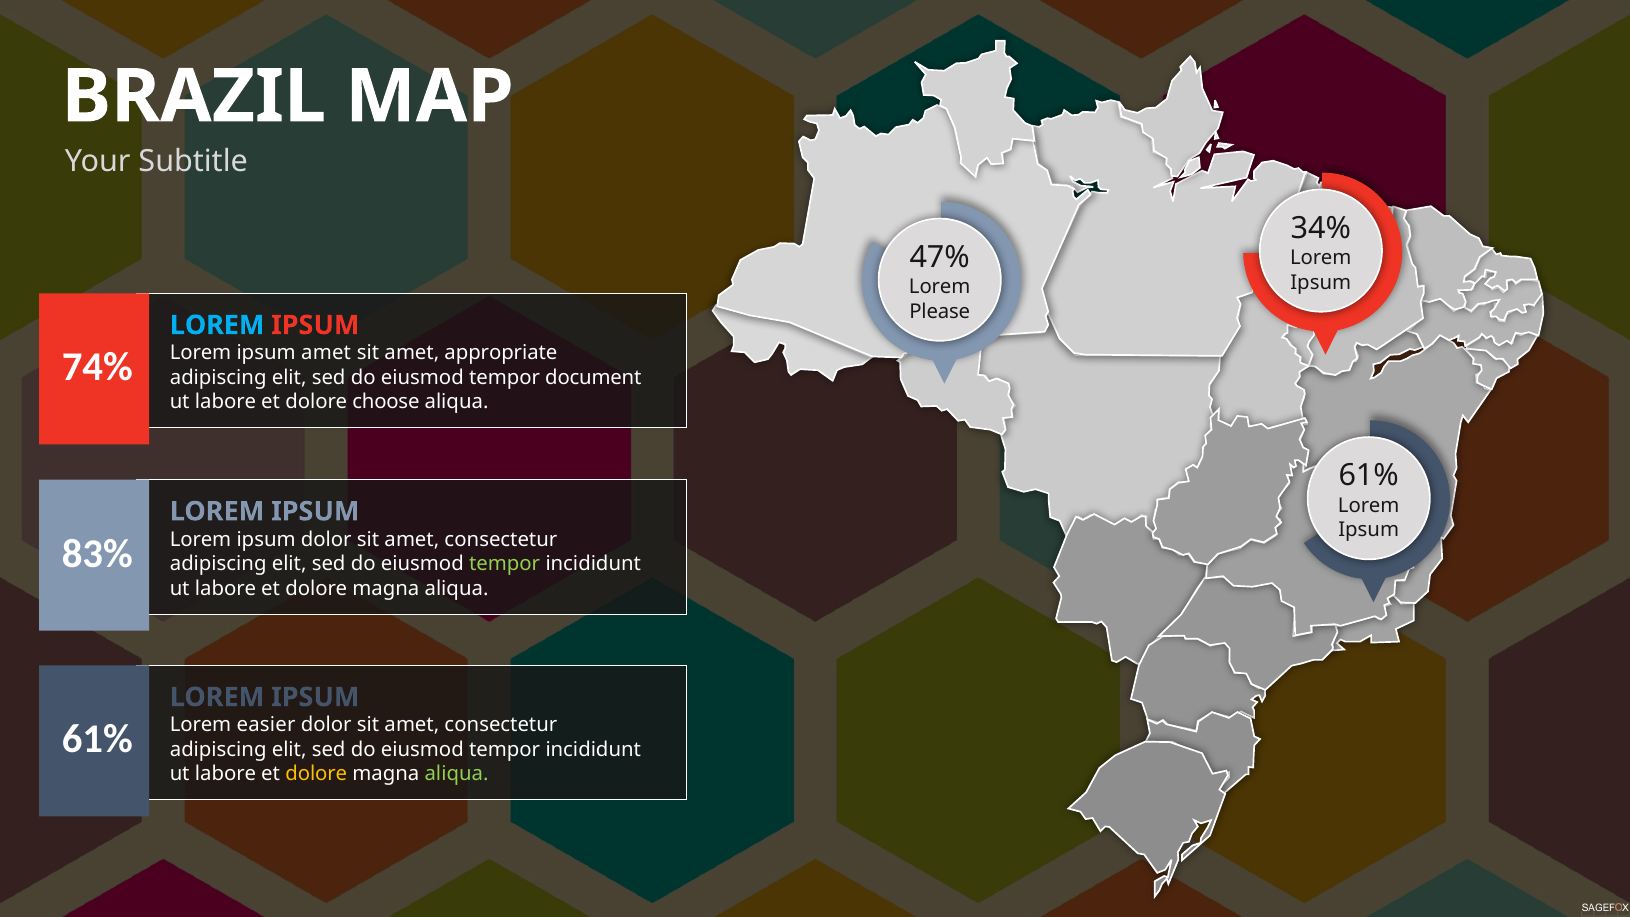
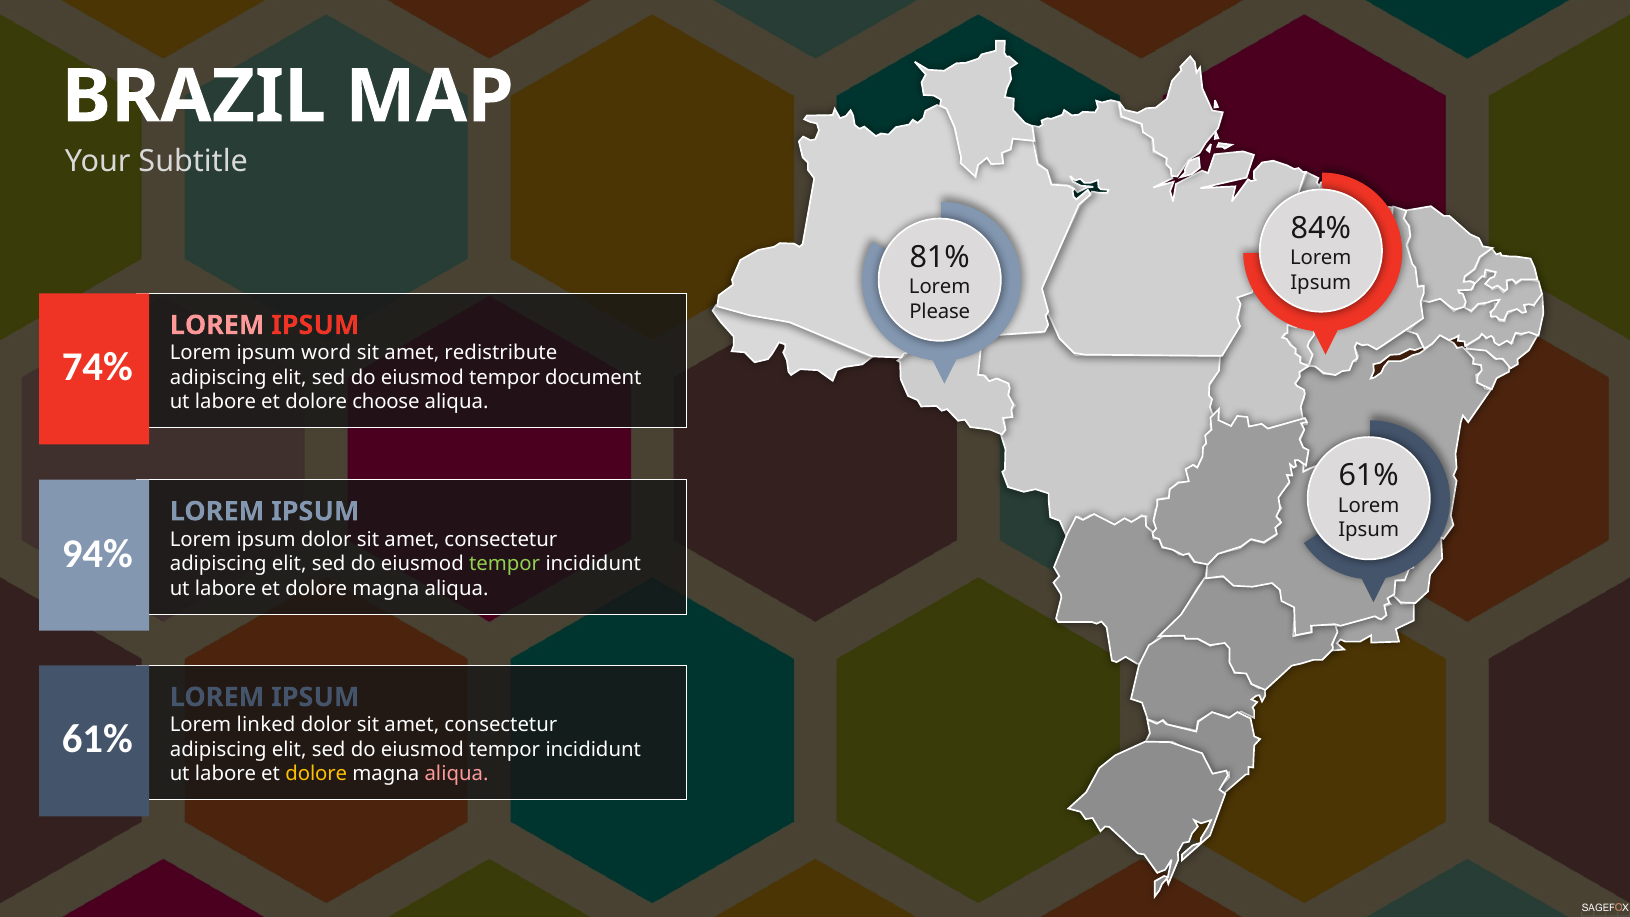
34%: 34% -> 84% (1321, 228)
47%: 47% -> 81% (940, 257)
LOREM colour: light blue -> pink (217, 325)
ipsum amet: amet -> word (326, 353)
appropriate: appropriate -> redistribute (501, 353)
83%: 83% -> 94% (97, 554)
easier: easier -> linked (266, 725)
aliqua colour: light green -> pink (457, 774)
